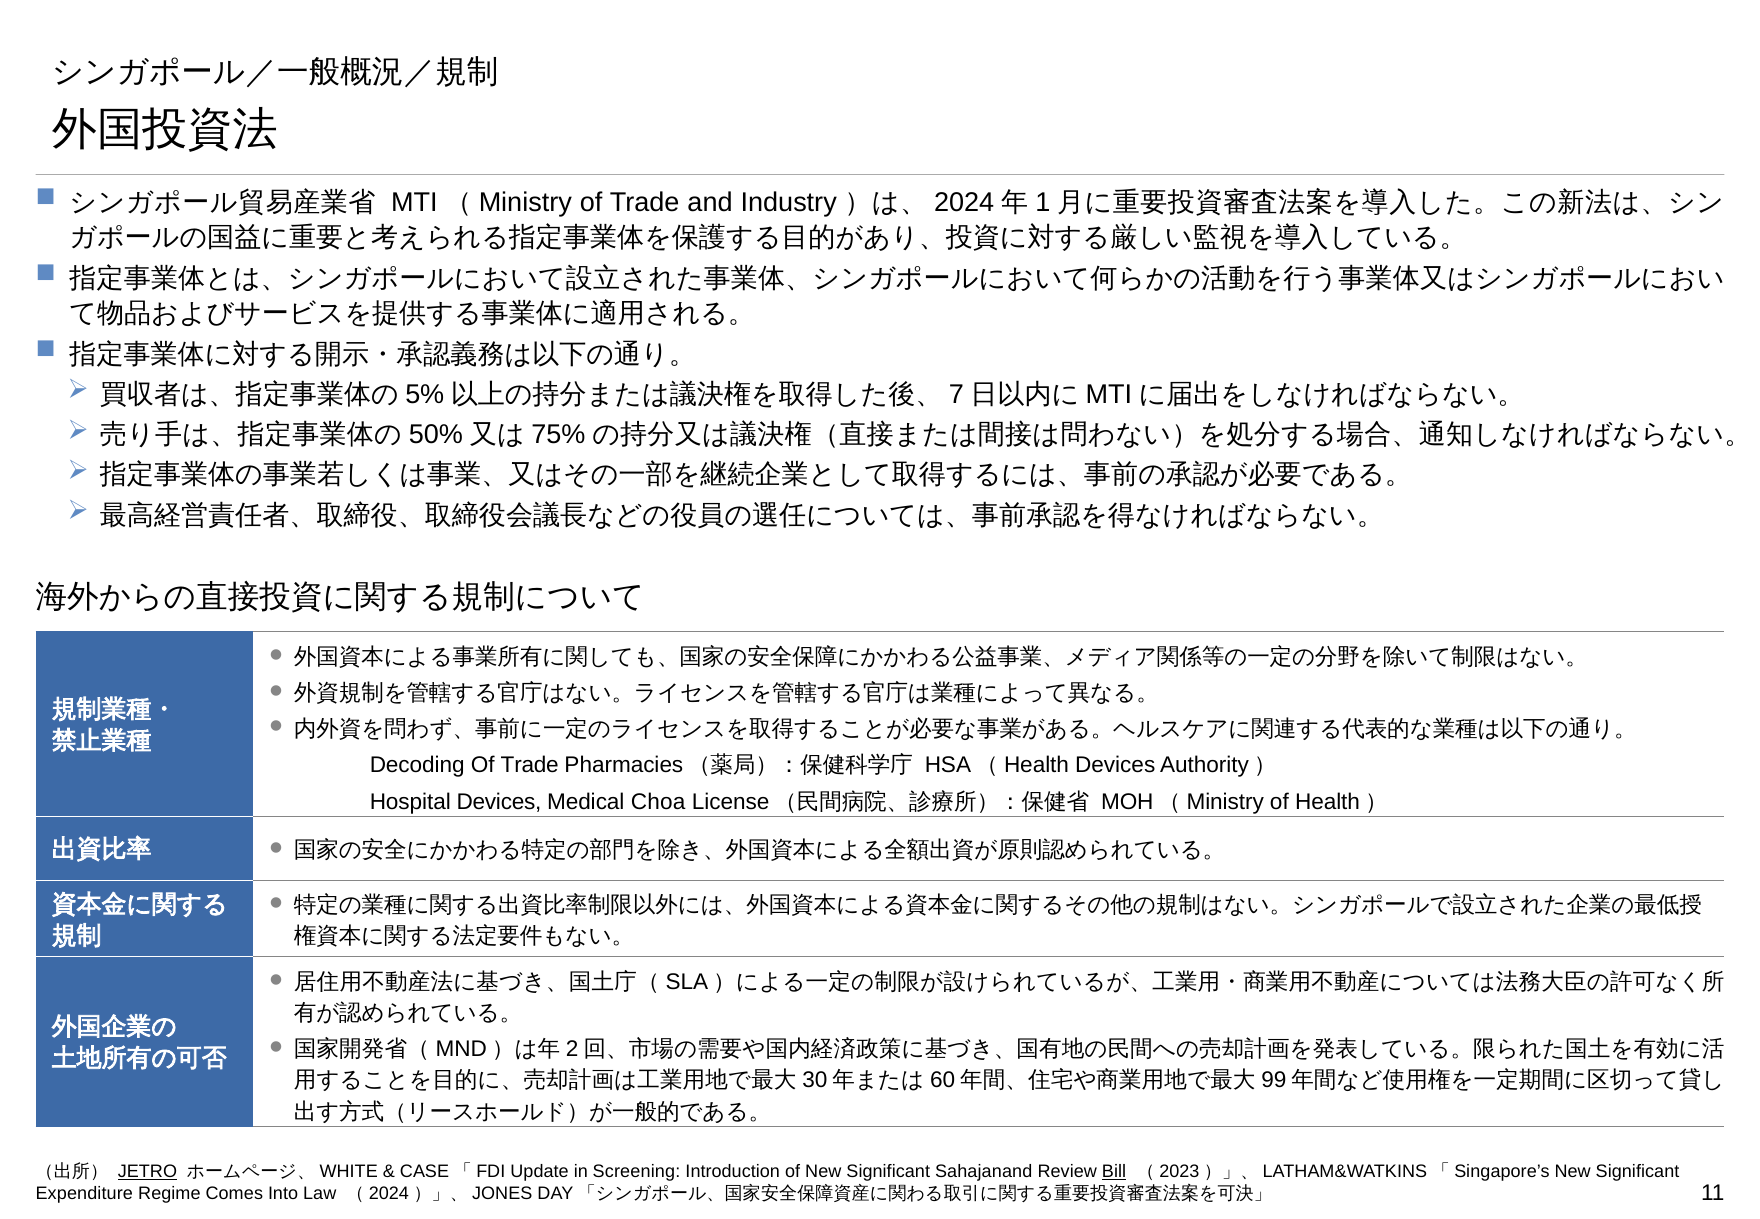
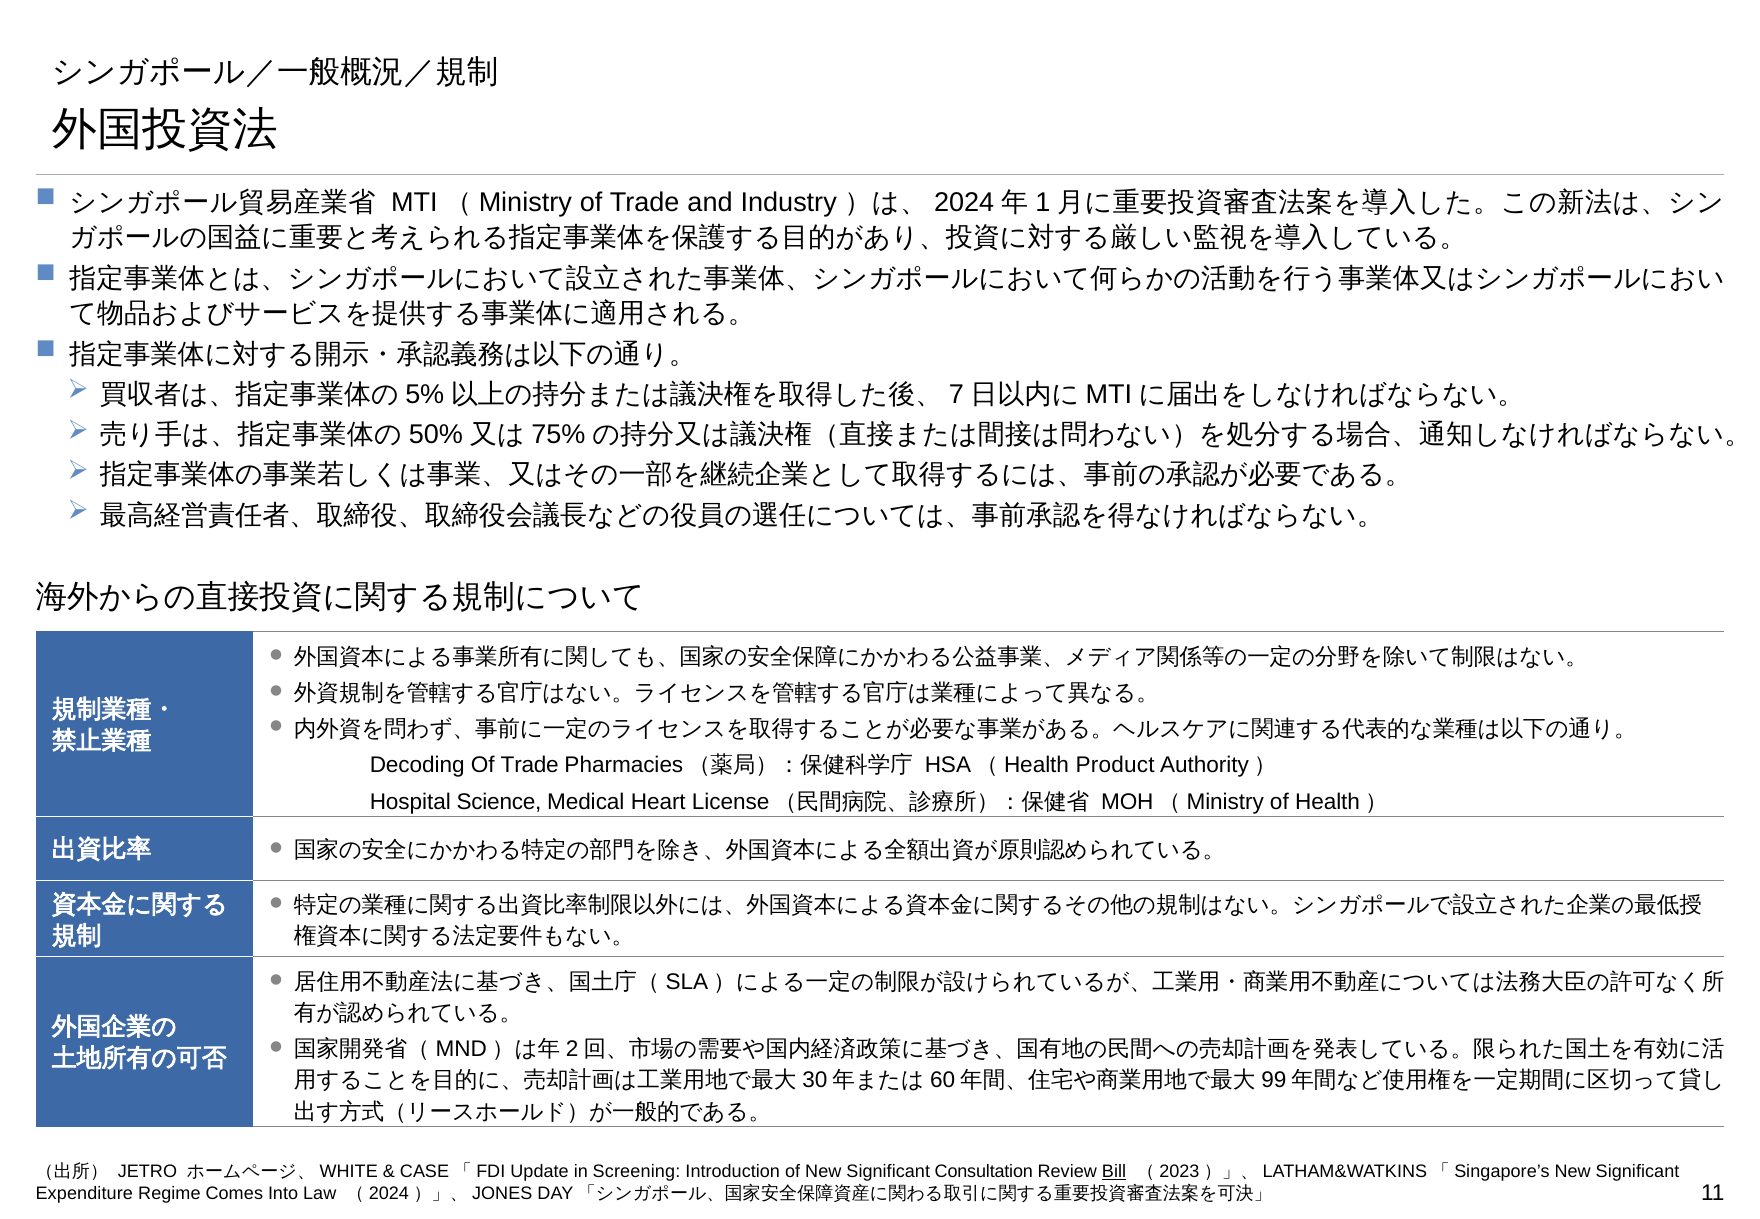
HSA（Health Devices: Devices -> Product (1115, 765)
Hospital Devices: Devices -> Science (499, 801)
Choa: Choa -> Heart (658, 801)
JETRO underline: present -> none (147, 1171)
Sahajanand: Sahajanand -> Consultation (984, 1171)
